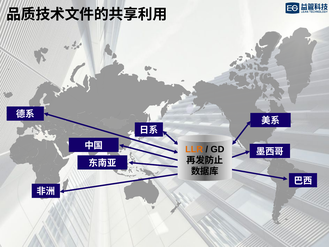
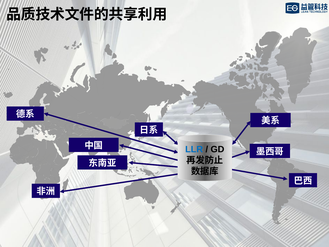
LLR colour: orange -> blue (194, 149)
